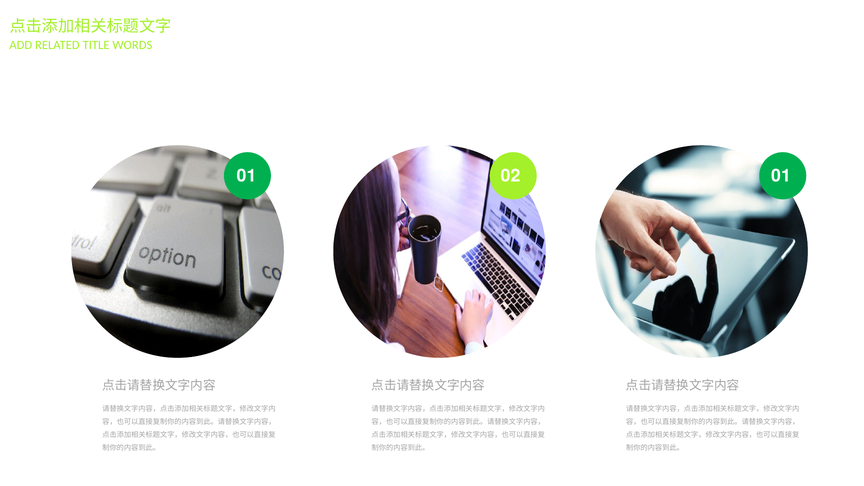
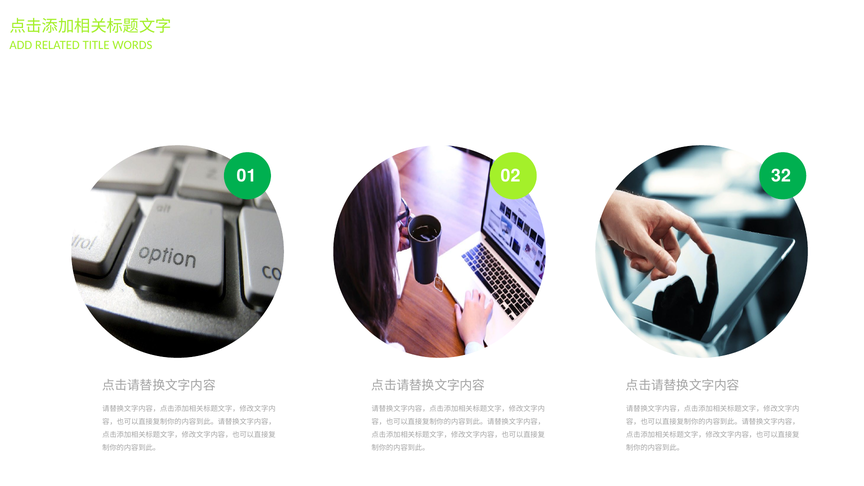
02 01: 01 -> 32 (781, 176)
